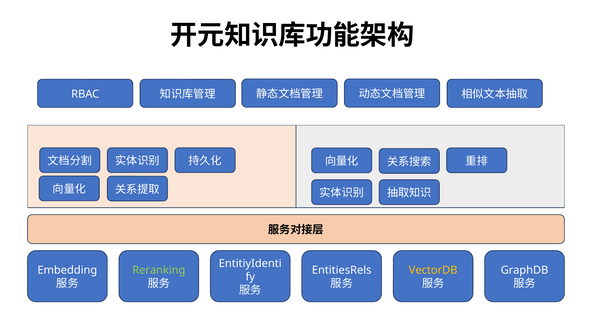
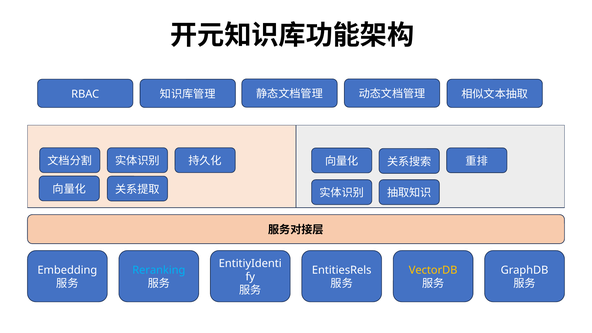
Reranking colour: light green -> light blue (159, 270)
